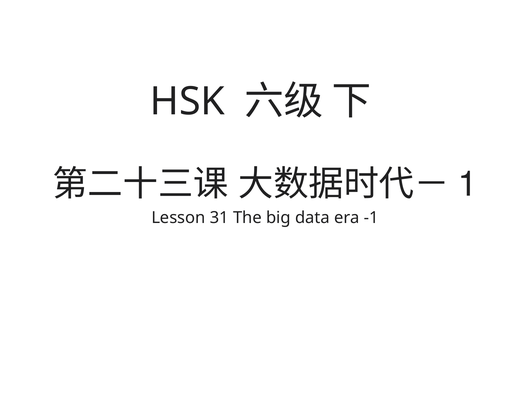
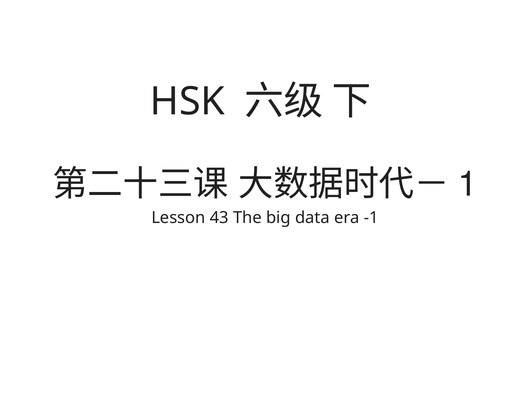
31: 31 -> 43 (219, 218)
